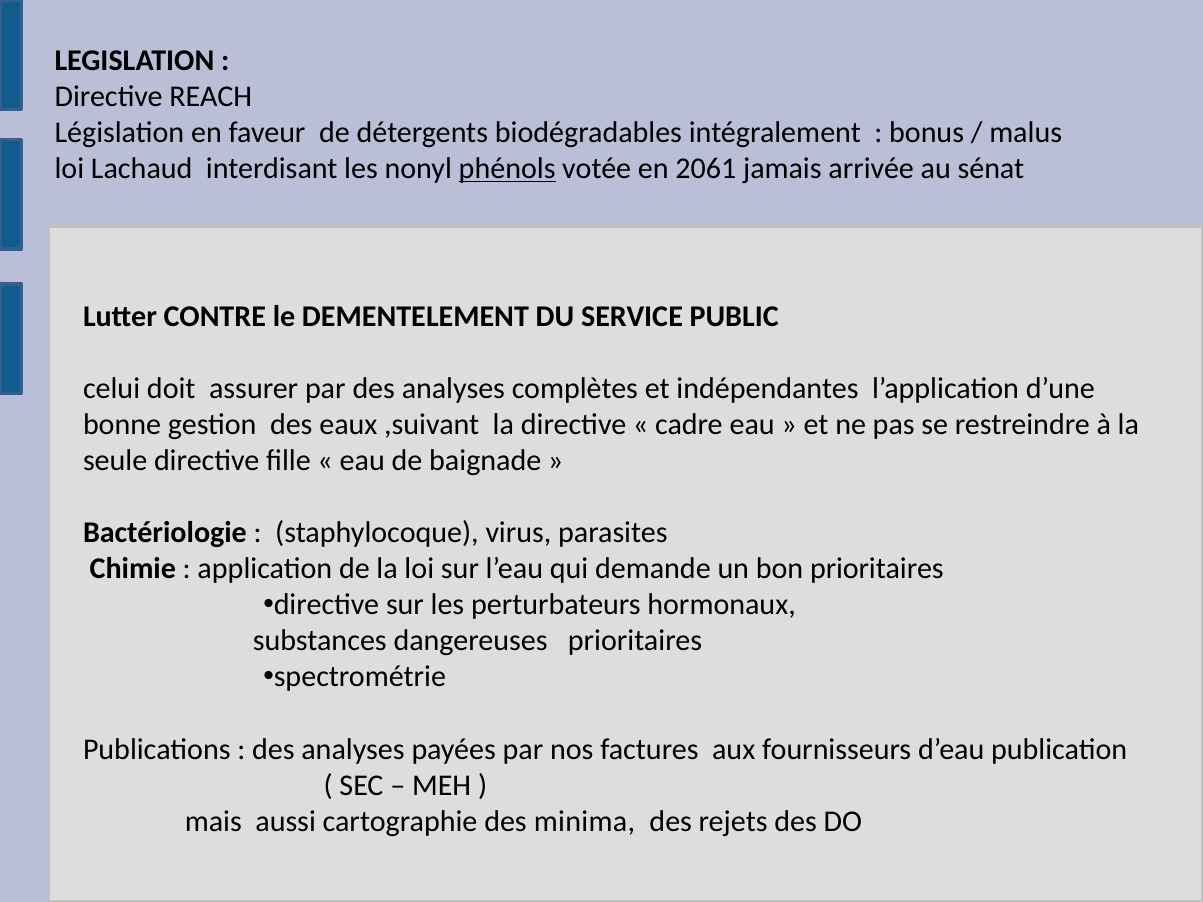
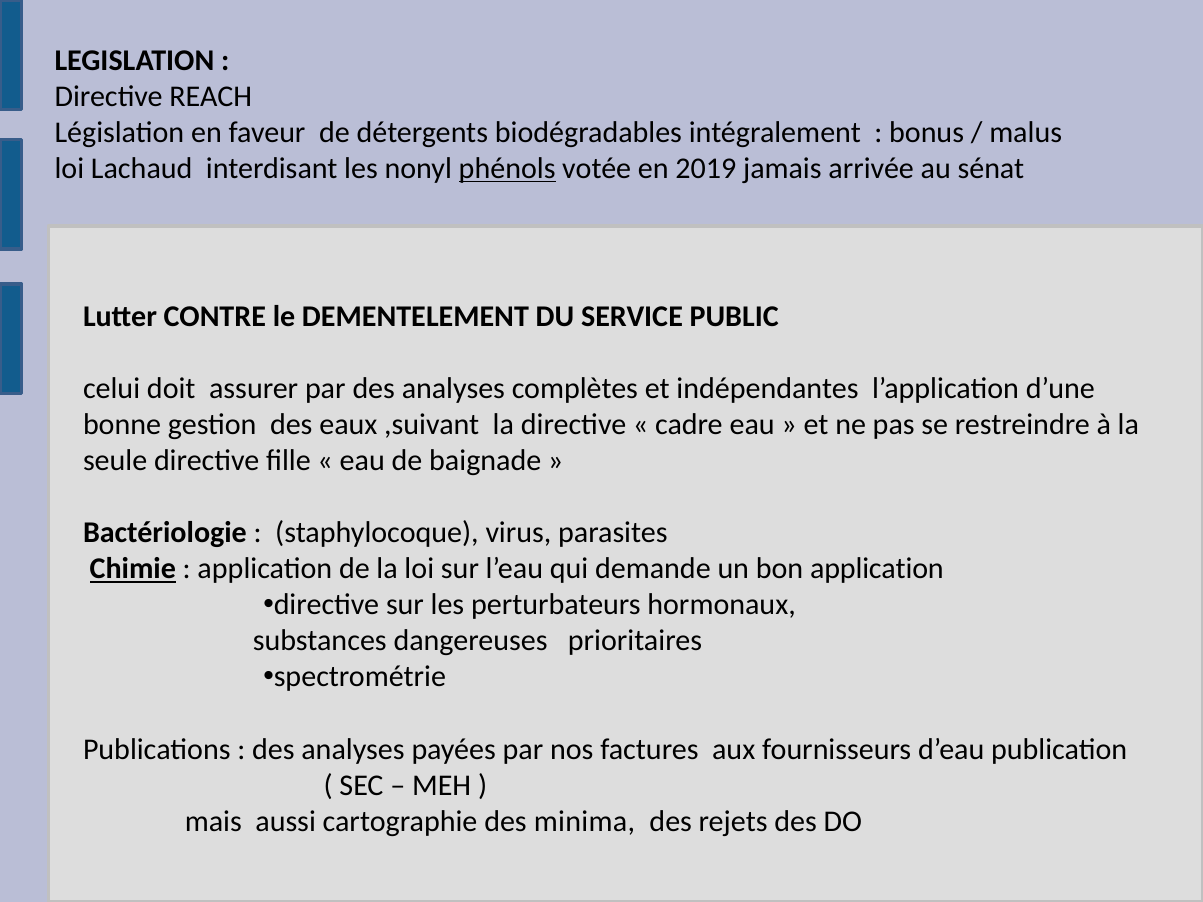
2061: 2061 -> 2019 (706, 169)
Chimie underline: none -> present (133, 569)
bon prioritaires: prioritaires -> application (877, 569)
